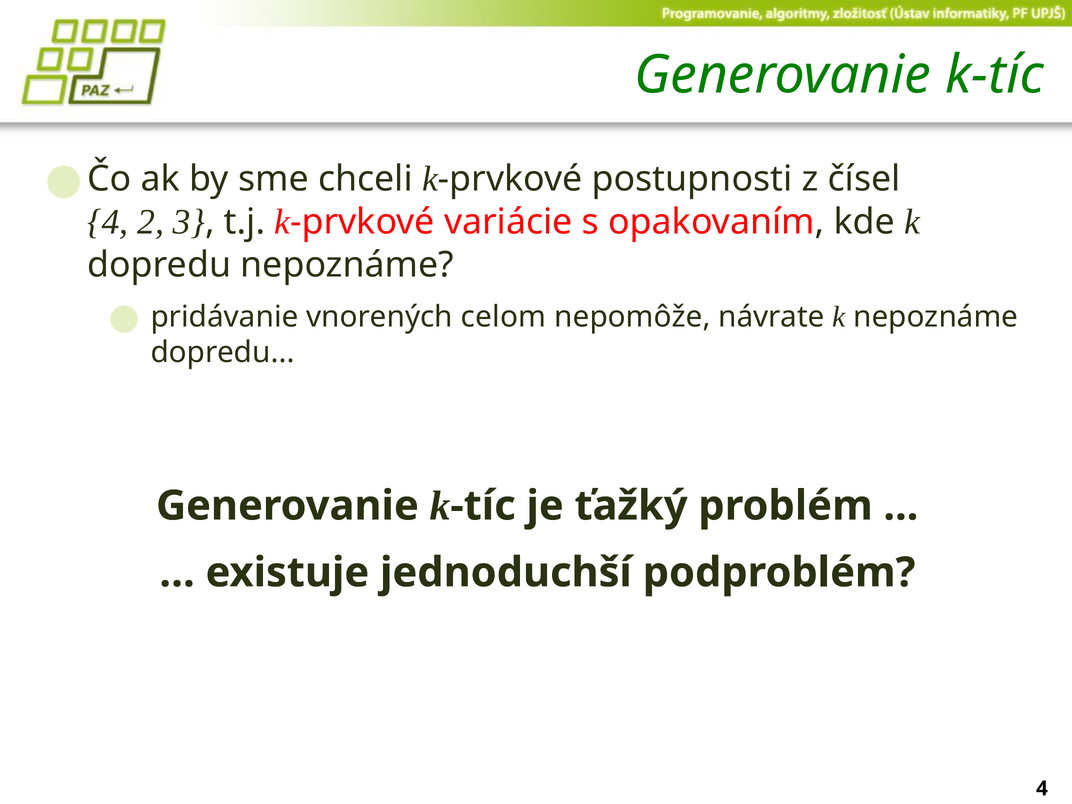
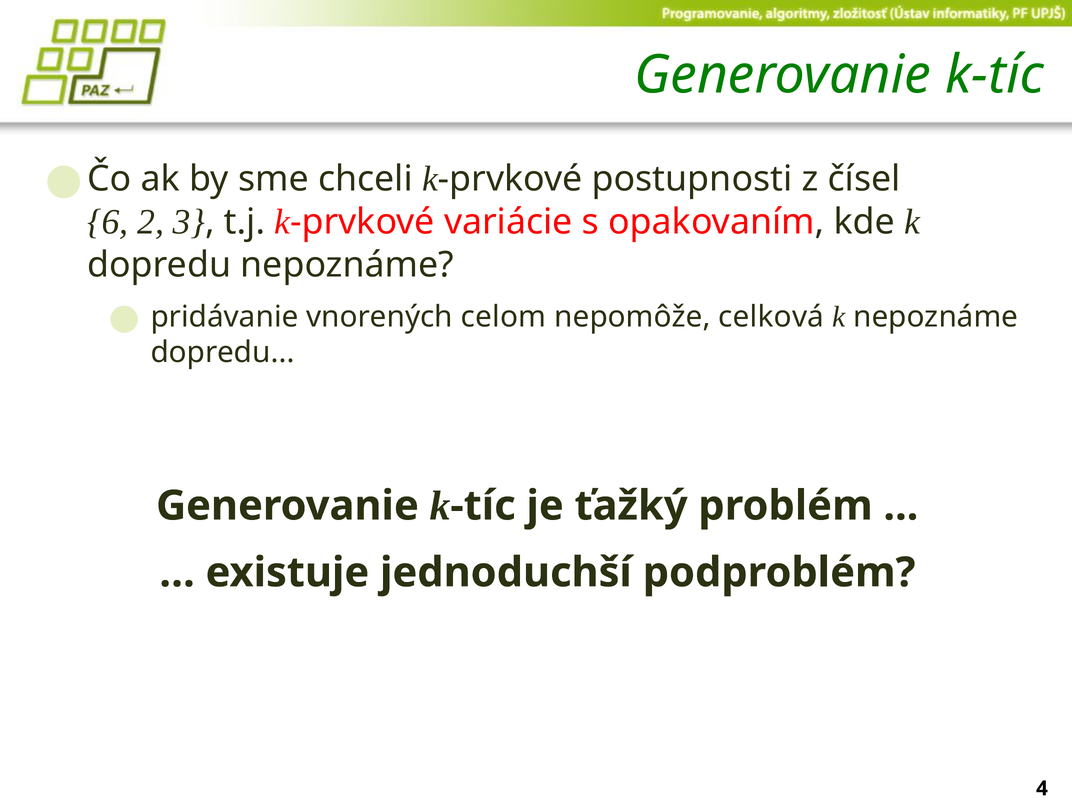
4: 4 -> 6 (108, 222)
návrate: návrate -> celková (771, 317)
